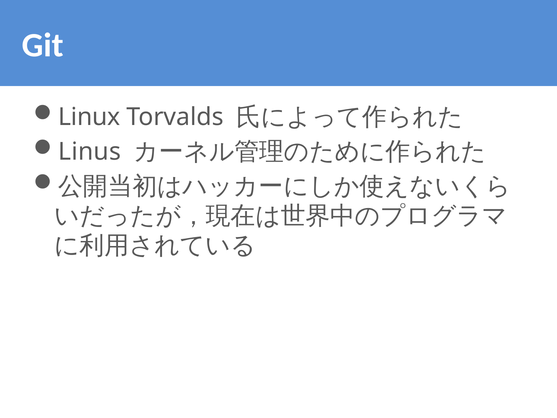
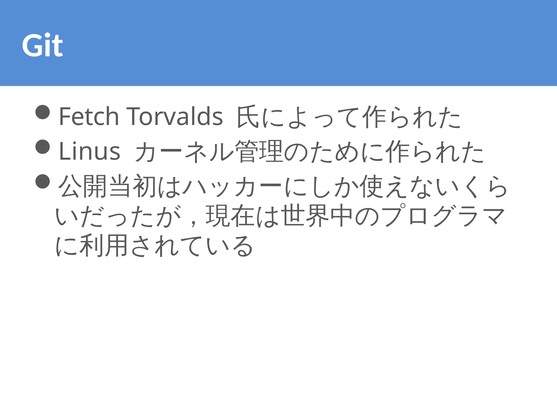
Linux: Linux -> Fetch (89, 117)
